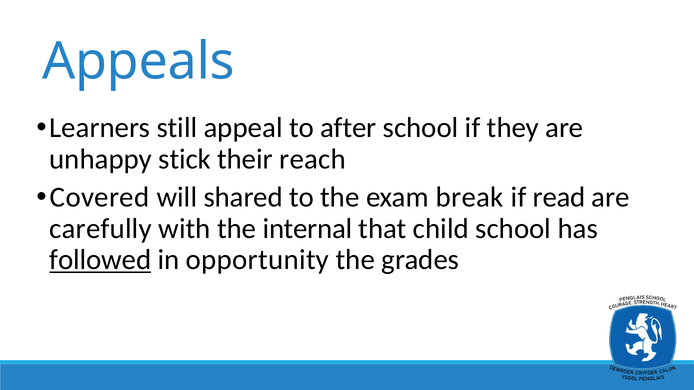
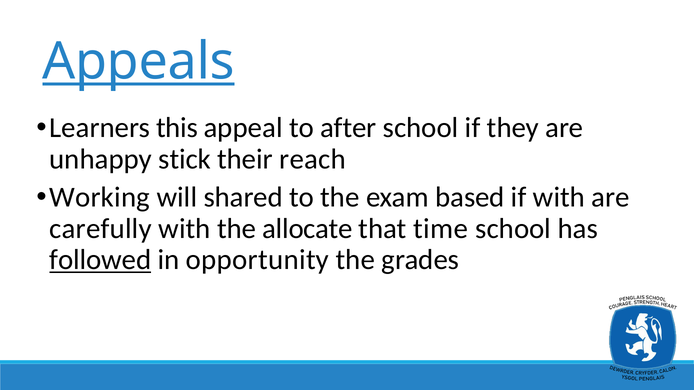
Appeals underline: none -> present (138, 62)
still: still -> this (177, 128)
Covered: Covered -> Working (100, 198)
break: break -> based (470, 198)
if read: read -> with (559, 198)
internal: internal -> allocate (307, 229)
child: child -> time (441, 229)
